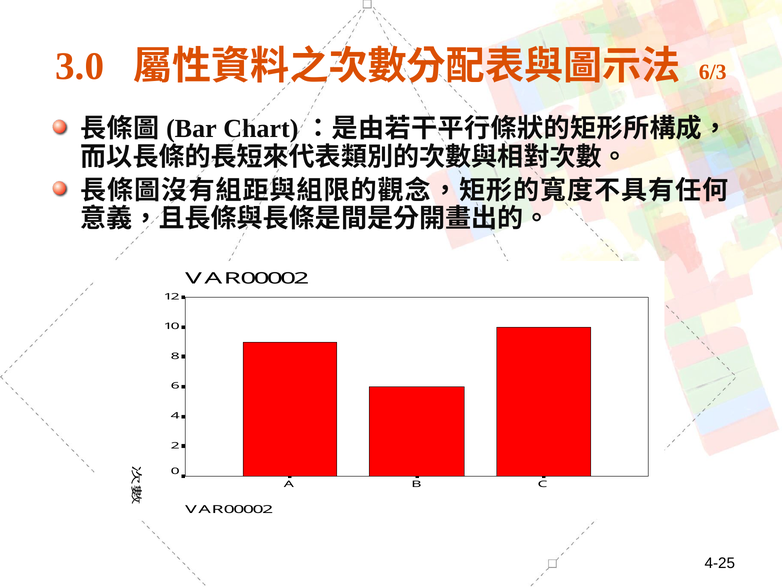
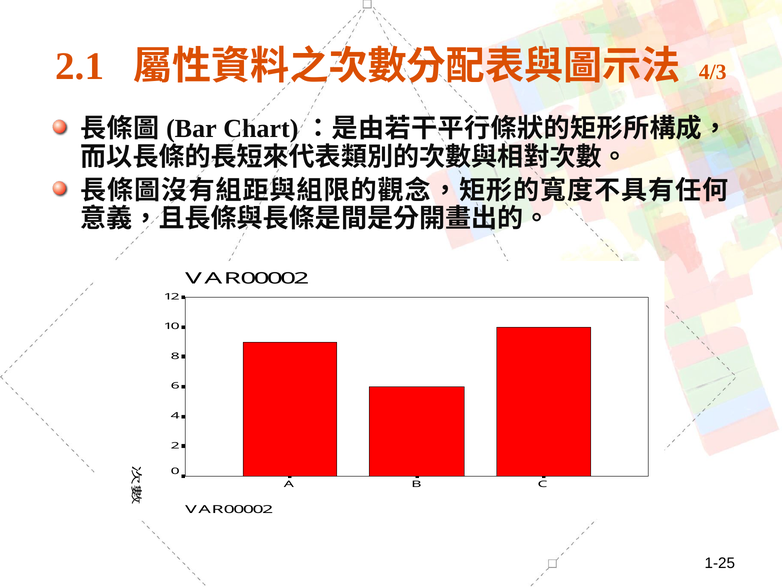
3.0: 3.0 -> 2.1 (80, 66)
6/3: 6/3 -> 4/3 (713, 72)
4-25: 4-25 -> 1-25 (720, 563)
